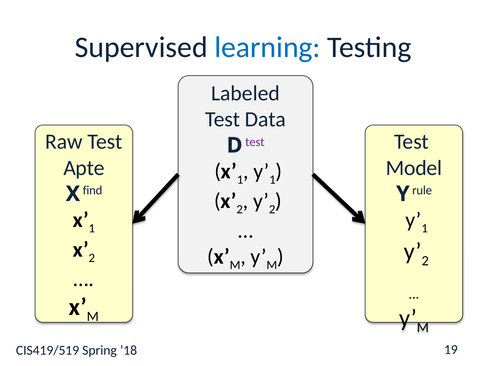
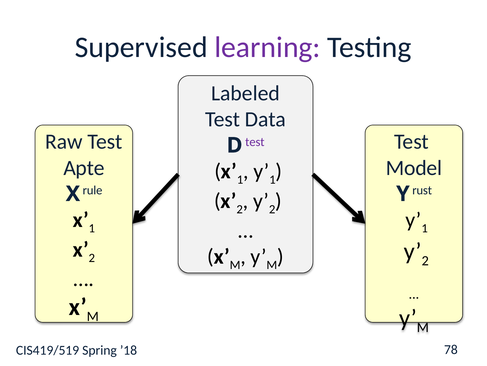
learning colour: blue -> purple (267, 47)
find: find -> rule (93, 190)
rule: rule -> rust (422, 190)
19: 19 -> 78 (451, 349)
